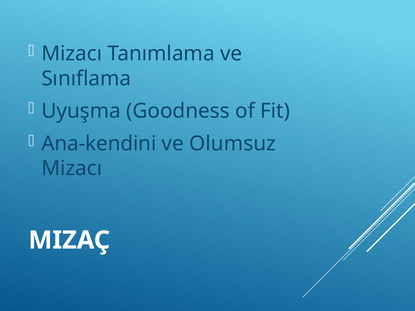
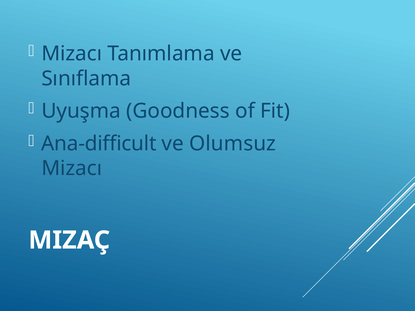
Ana-kendini: Ana-kendini -> Ana-difficult (99, 144)
